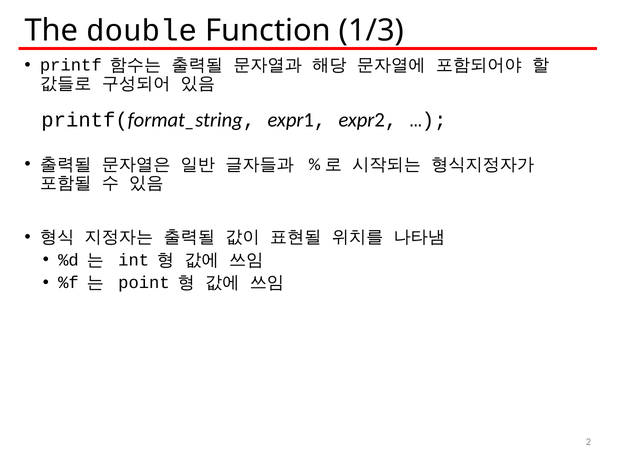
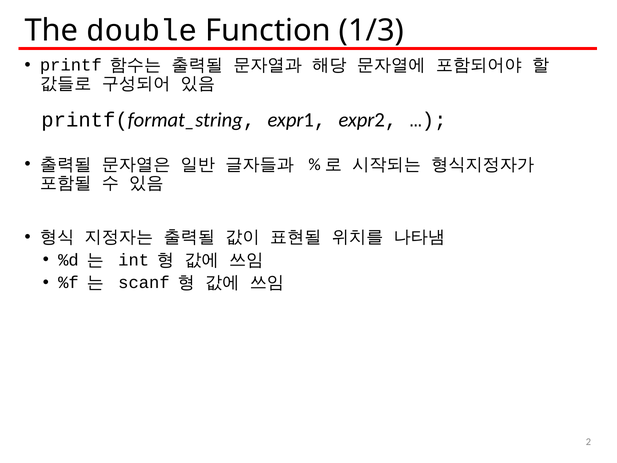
point: point -> scanf (144, 283)
